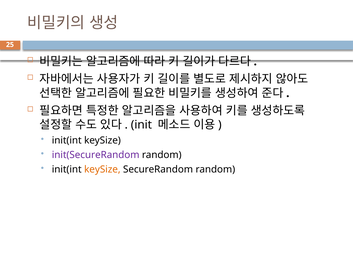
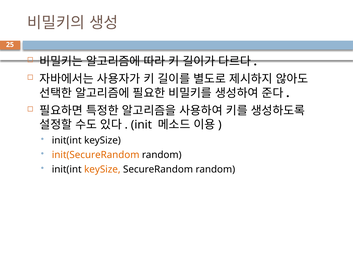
init(SecureRandom colour: purple -> orange (96, 155)
